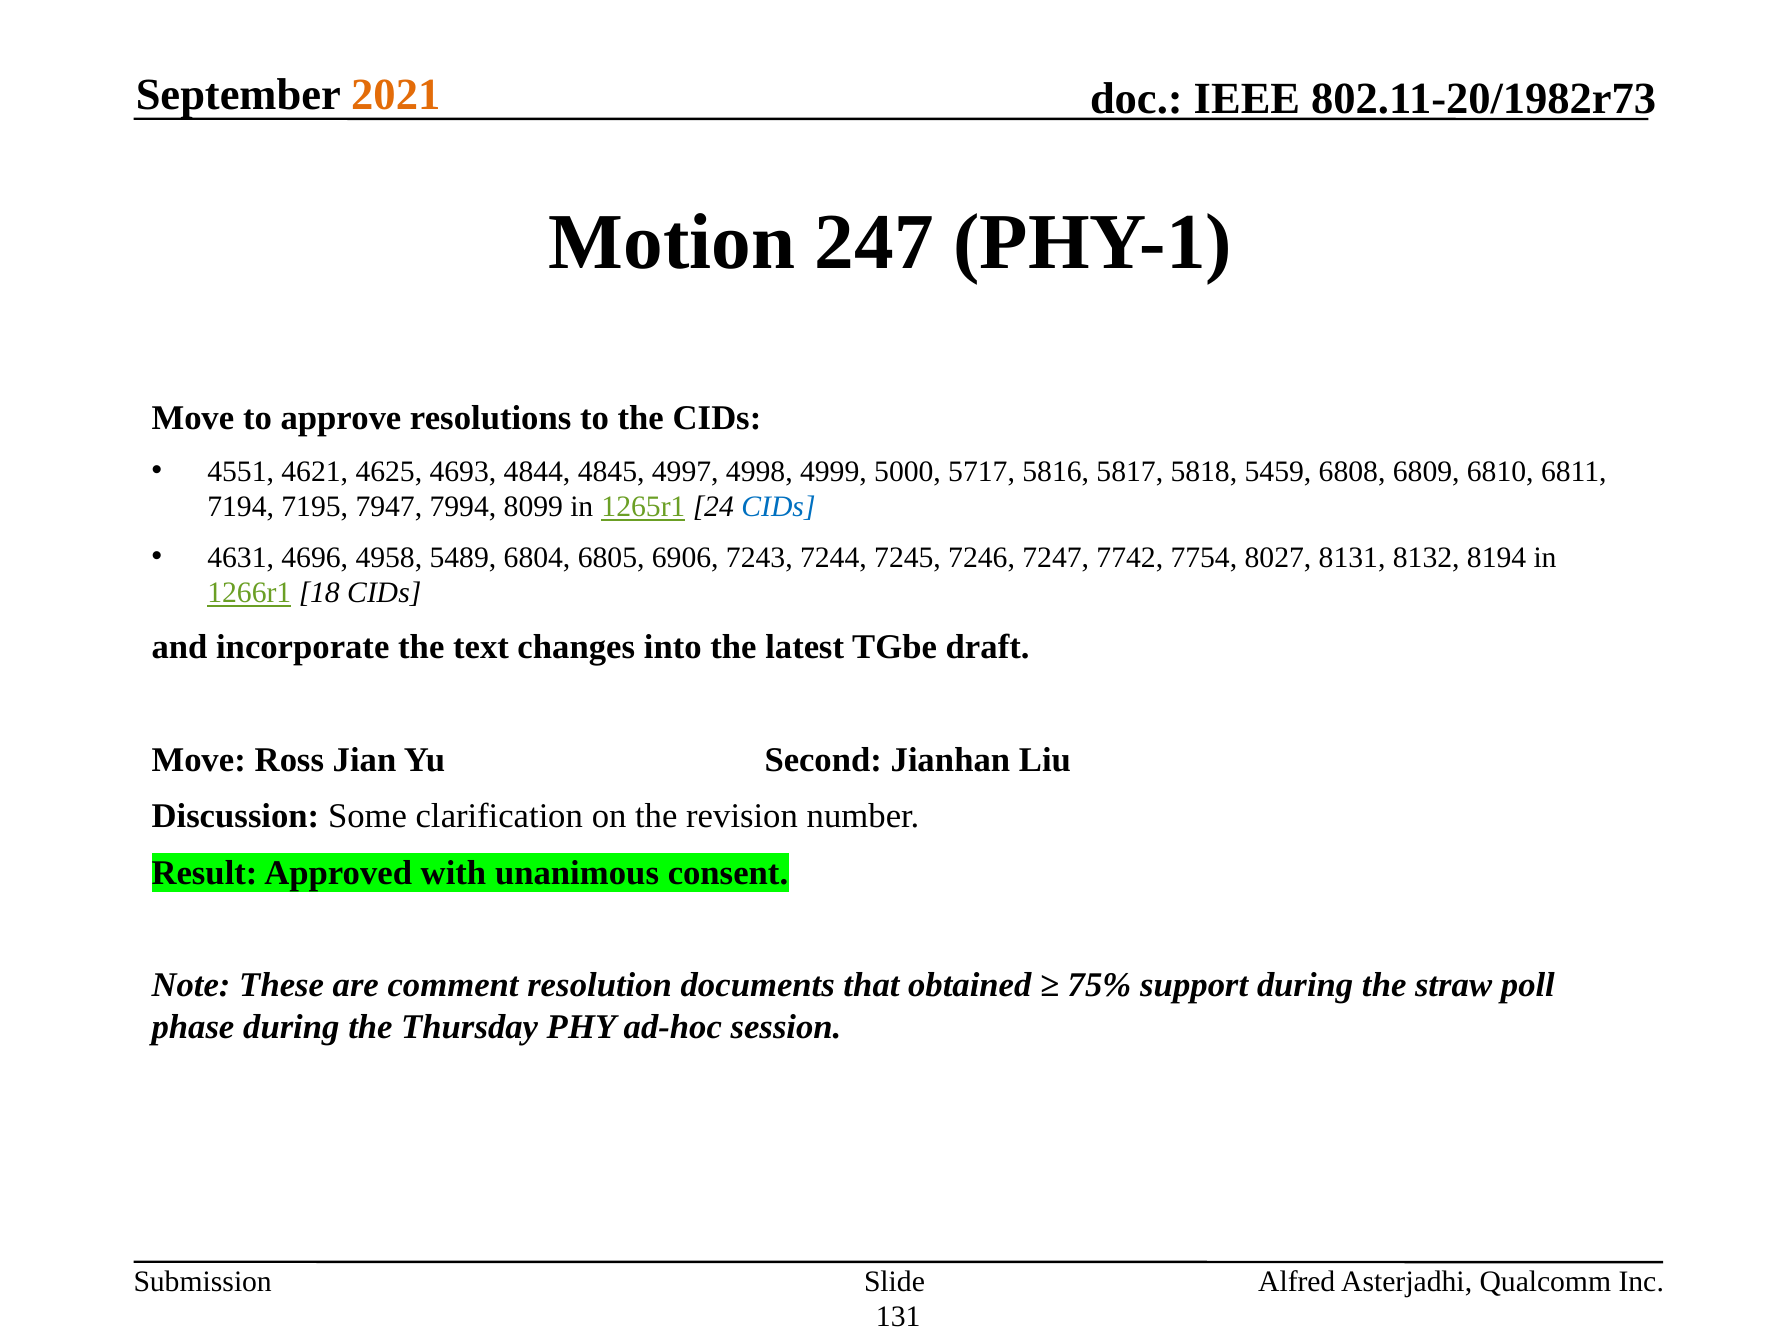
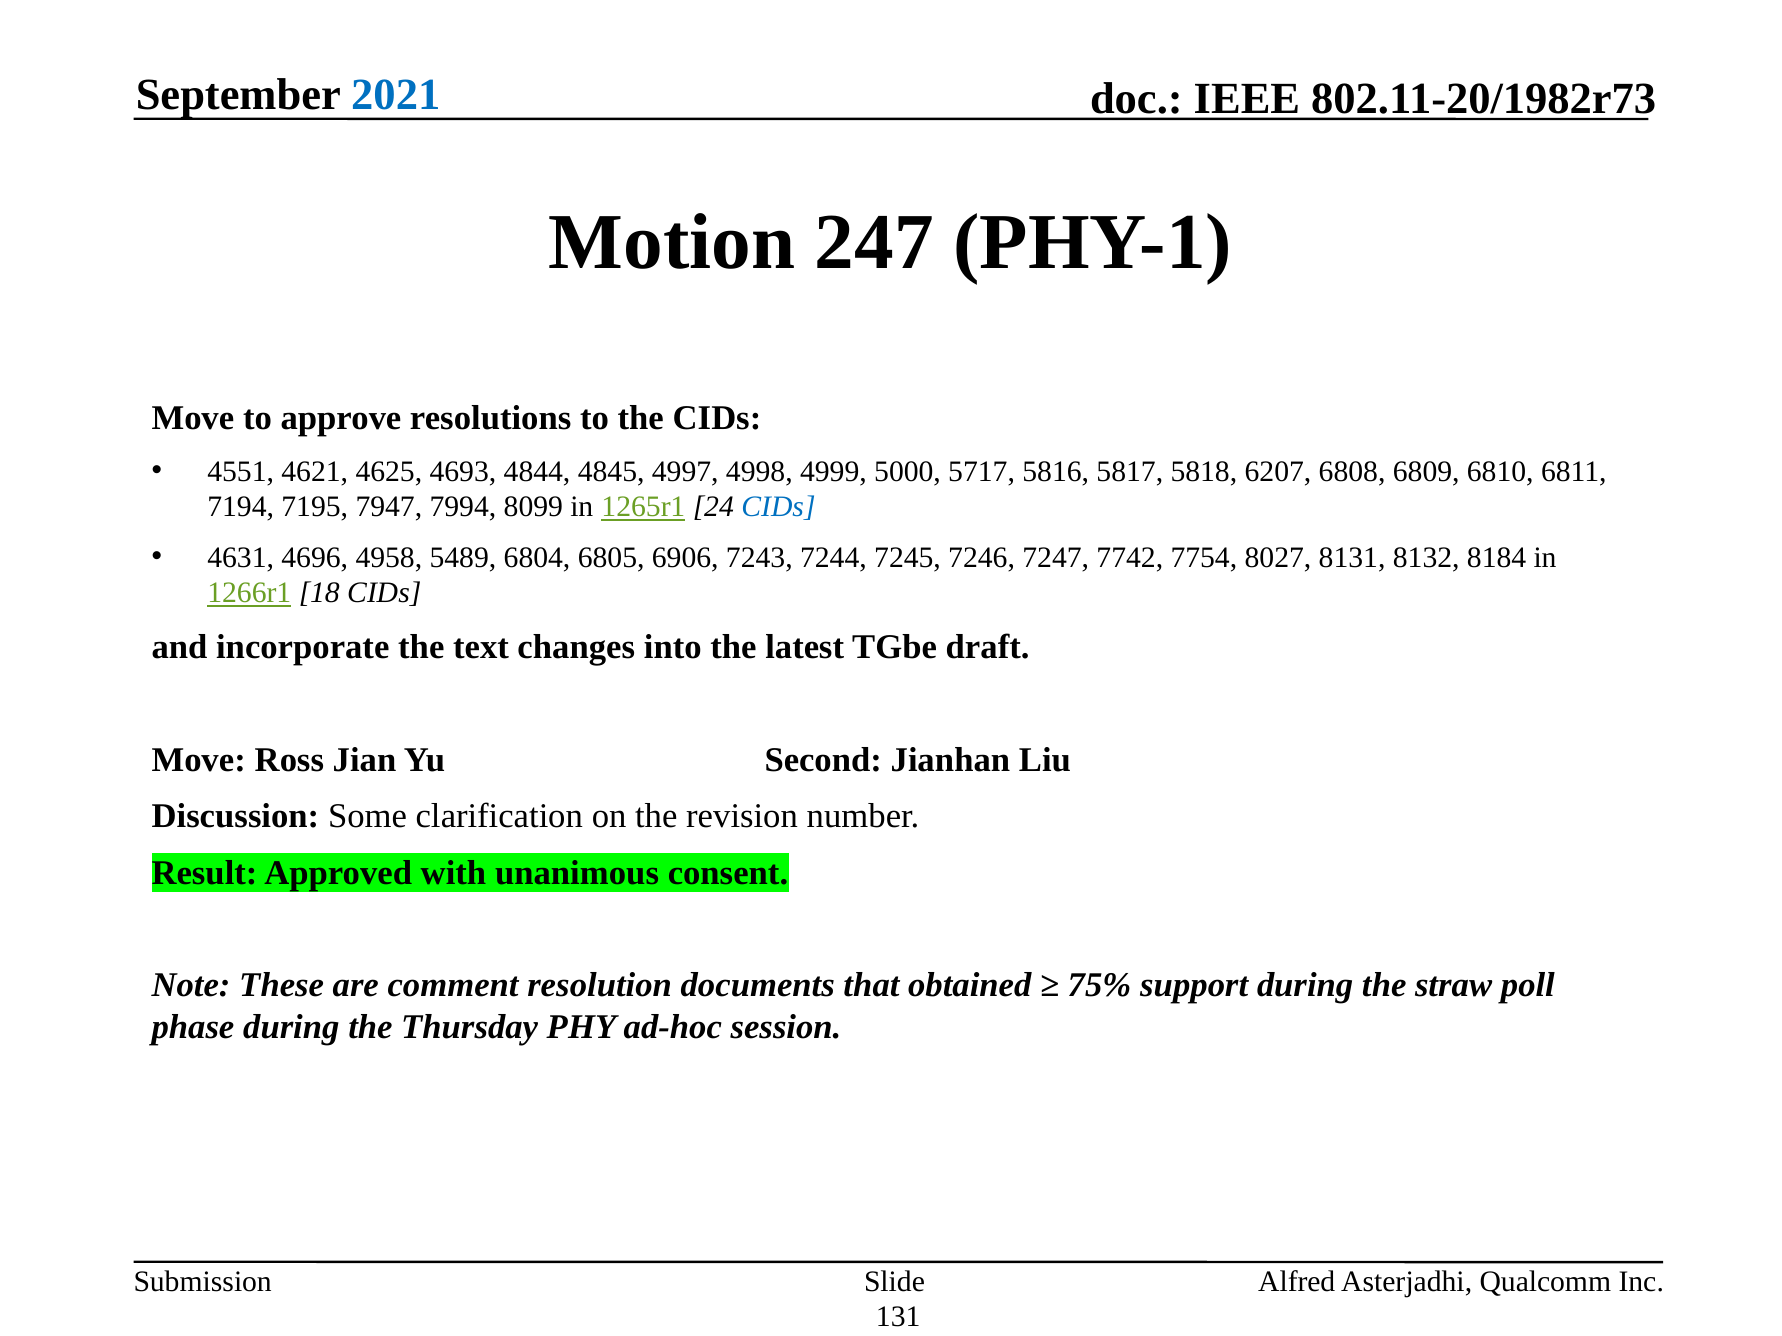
2021 colour: orange -> blue (396, 94)
5459: 5459 -> 6207 (1278, 471)
8194: 8194 -> 8184 (1497, 558)
